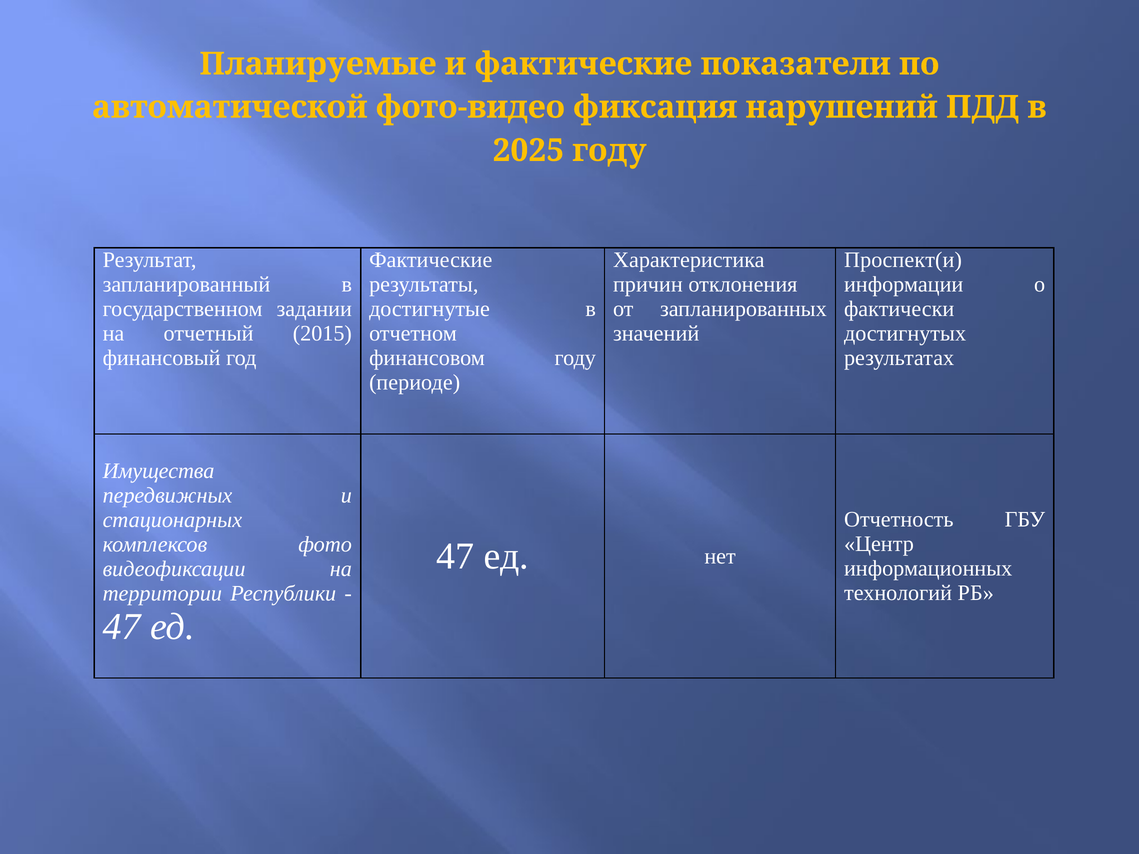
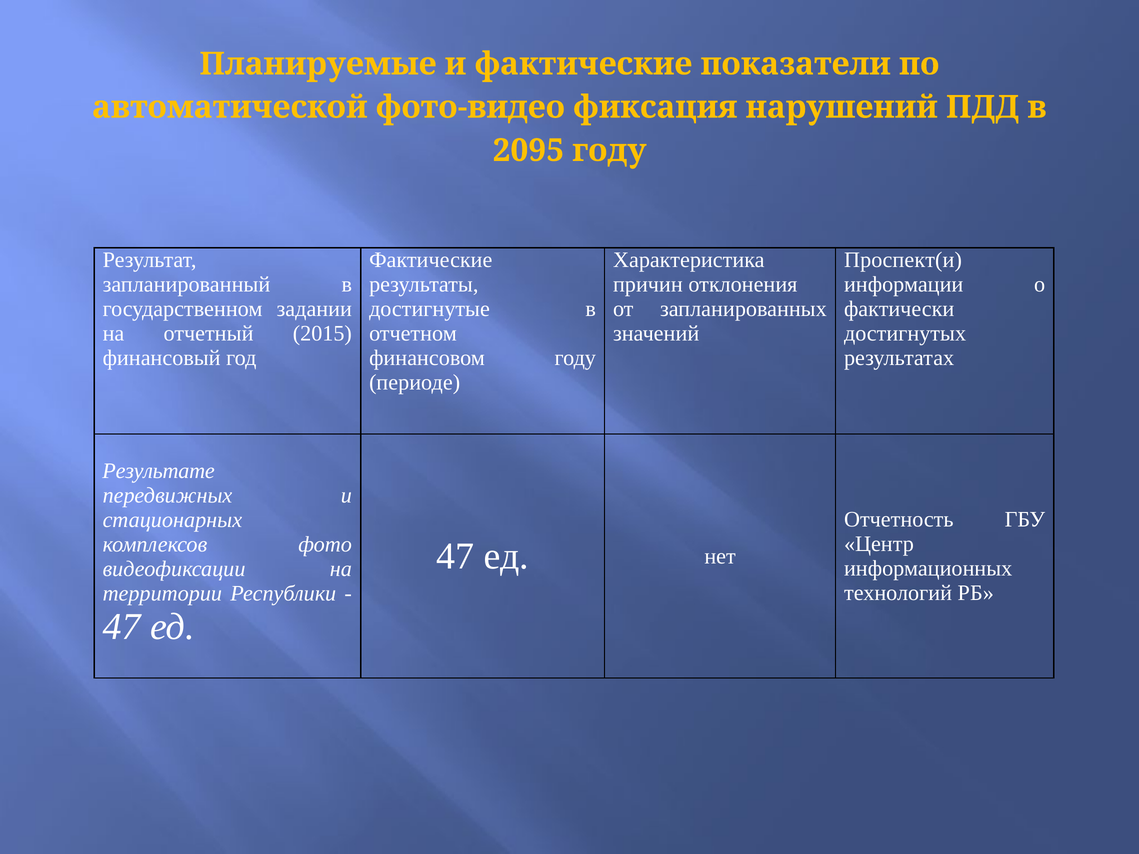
2025: 2025 -> 2095 (528, 151)
Имущества: Имущества -> Результате (159, 471)
